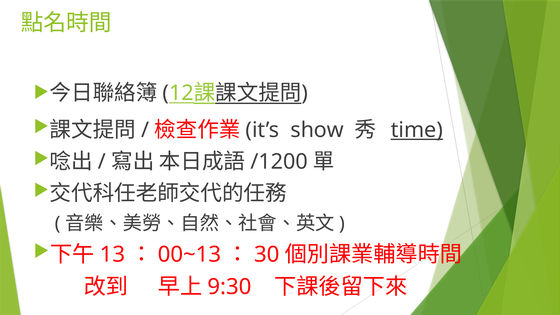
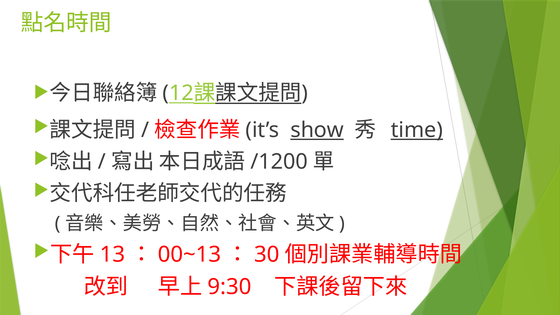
show underline: none -> present (317, 130)
